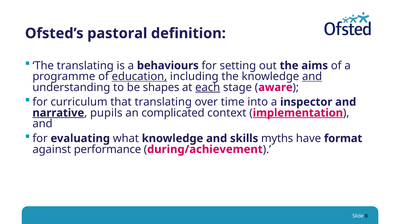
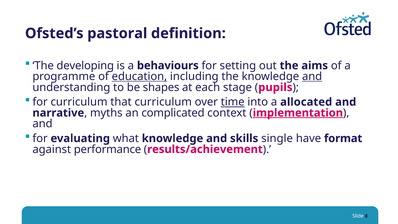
The translating: translating -> developing (85, 66)
each underline: present -> none (208, 87)
aware: aware -> pupils (275, 87)
that translating: translating -> curriculum (163, 102)
time underline: none -> present (233, 102)
inspector: inspector -> allocated (306, 102)
narrative underline: present -> none (58, 113)
pupils: pupils -> myths (106, 113)
myths: myths -> single (277, 138)
during/achievement: during/achievement -> results/achievement (205, 149)
